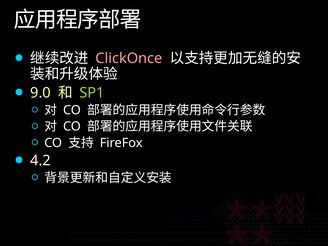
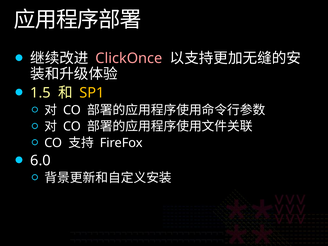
9.0: 9.0 -> 1.5 (40, 93)
SP1 colour: light green -> yellow (92, 93)
4.2: 4.2 -> 6.0 (40, 161)
